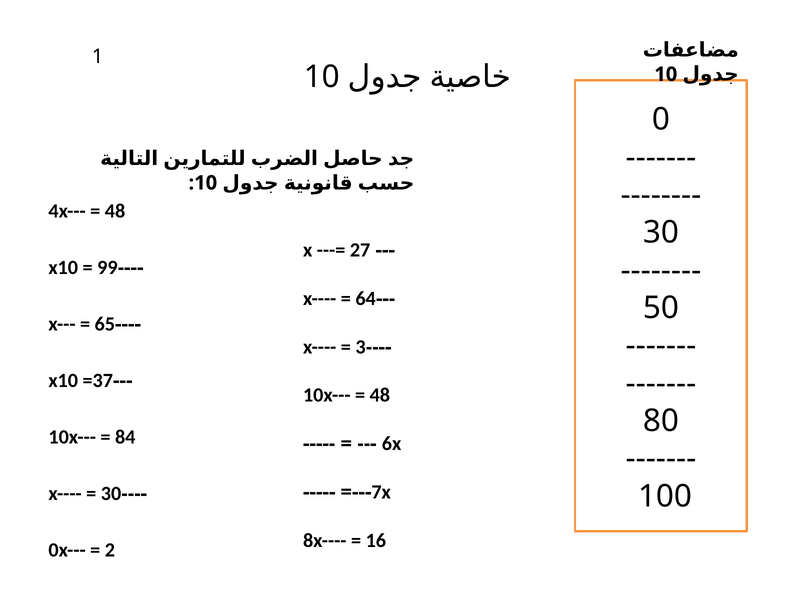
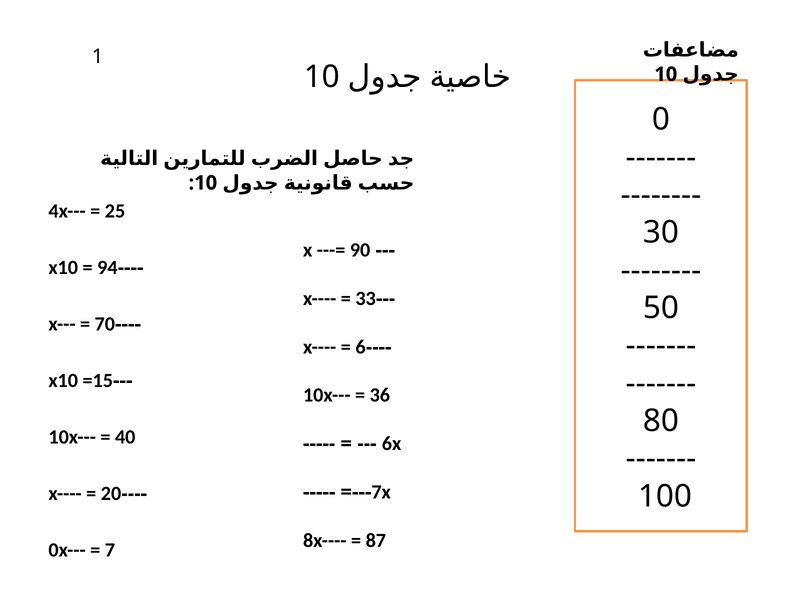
48: 48 -> 25 (115, 211)
27: 27 -> 90 (360, 250)
99: 99 -> 94 (107, 268)
64: 64 -> 33 (366, 299)
65: 65 -> 70 (105, 324)
3: 3 -> 6 (361, 347)
=37: =37 -> =15 (98, 381)
48: 48 -> 36 (380, 395)
84: 84 -> 40 (125, 437)
30: 30 -> 20 (111, 494)
16: 16 -> 87 (376, 541)
2: 2 -> 7 (110, 550)
